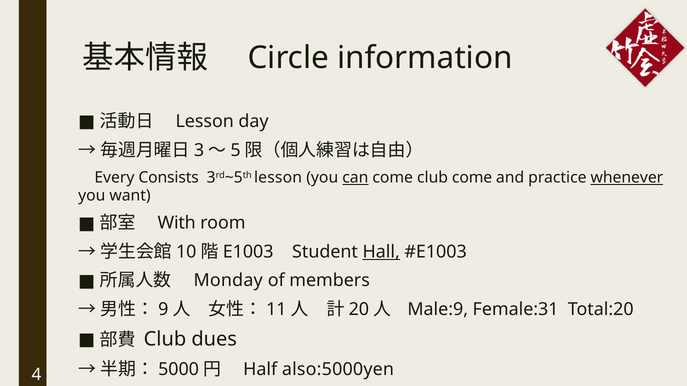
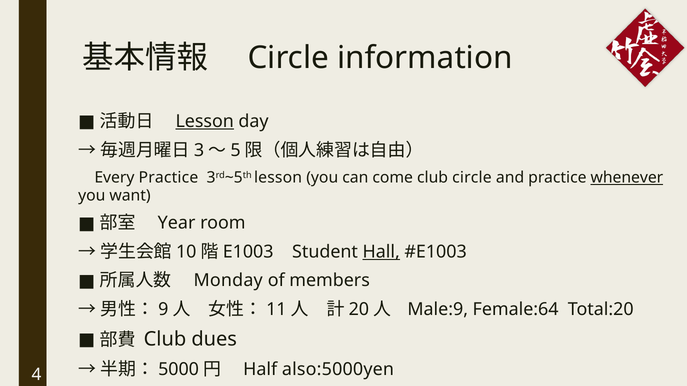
Lesson underline: none -> present (205, 122)
Every Consists: Consists -> Practice (168, 178)
can underline: present -> none (355, 178)
club come: come -> circle (472, 178)
With: With -> Year (177, 223)
Female:31: Female:31 -> Female:64 (516, 310)
